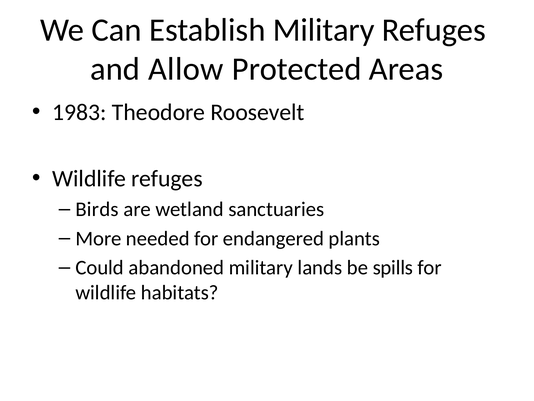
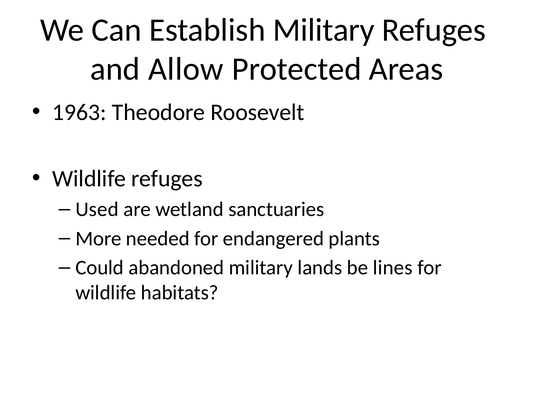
1983: 1983 -> 1963 (79, 112)
Birds: Birds -> Used (97, 209)
spills: spills -> lines (393, 267)
